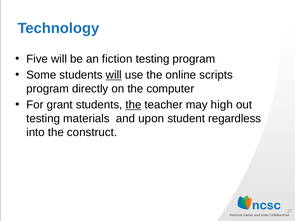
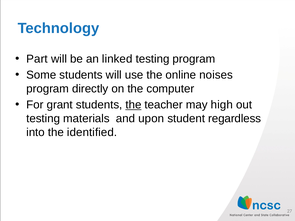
Five: Five -> Part (37, 59)
fiction: fiction -> linked (117, 59)
will underline: present -> none (114, 75)
scripts: scripts -> noises (216, 75)
construct: construct -> identified (92, 132)
